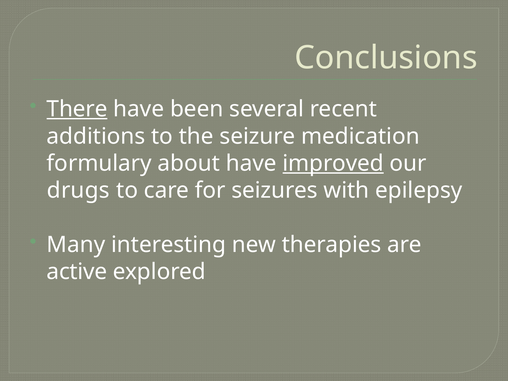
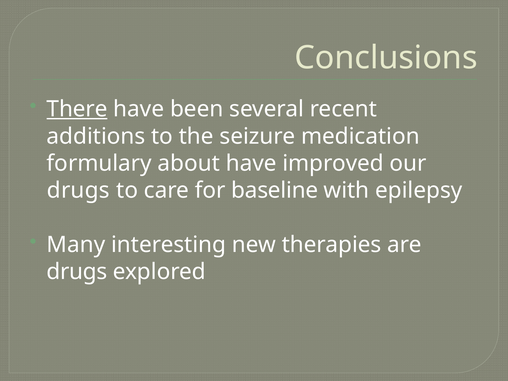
improved underline: present -> none (333, 163)
seizures: seizures -> baseline (275, 190)
active: active -> drugs (77, 272)
